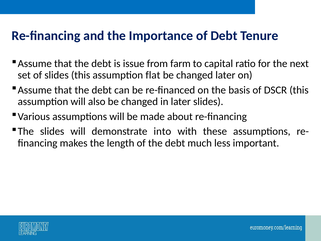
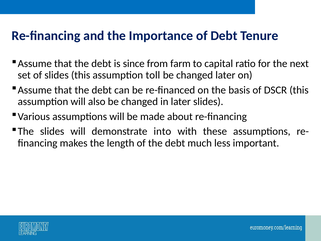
issue: issue -> since (134, 63)
flat: flat -> toll (153, 75)
